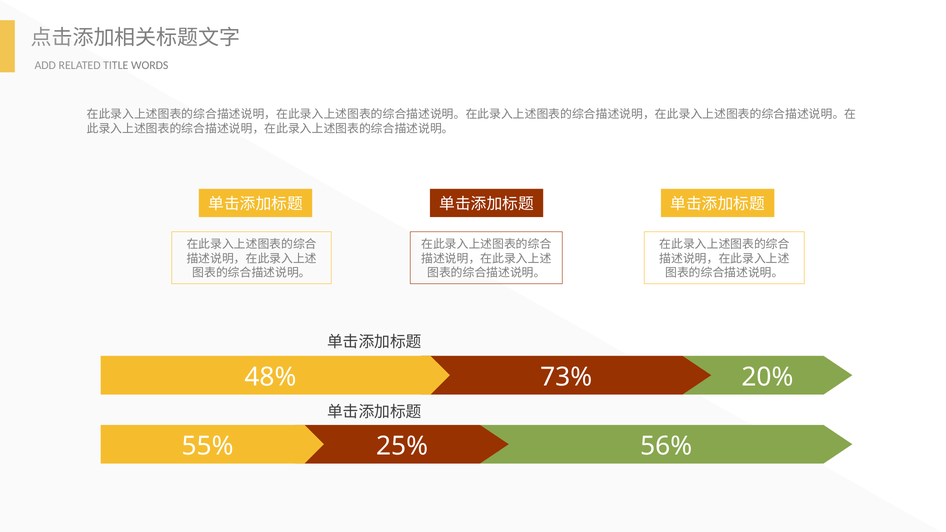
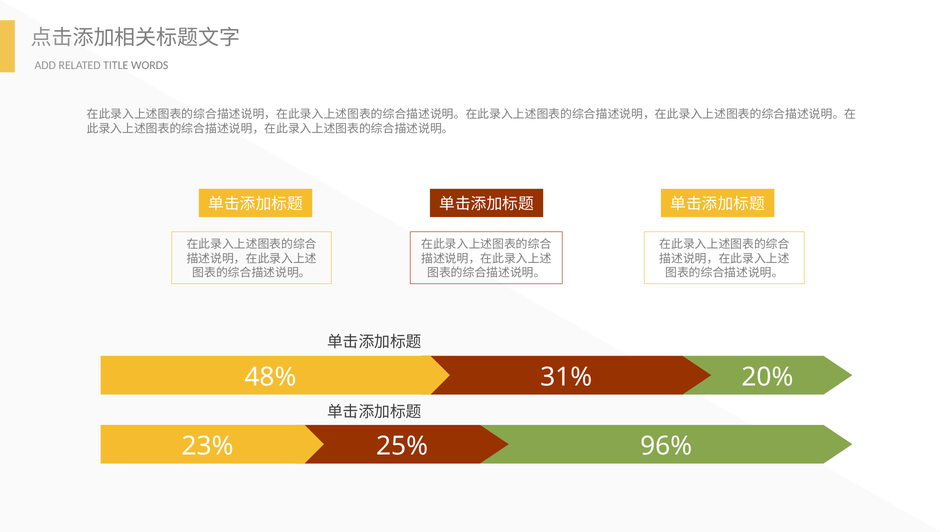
73%: 73% -> 31% (566, 377)
55%: 55% -> 23% (208, 446)
56%: 56% -> 96% (666, 446)
